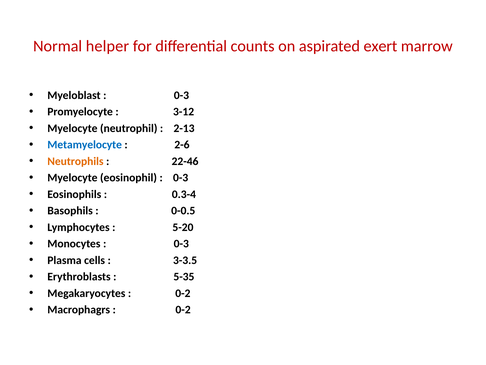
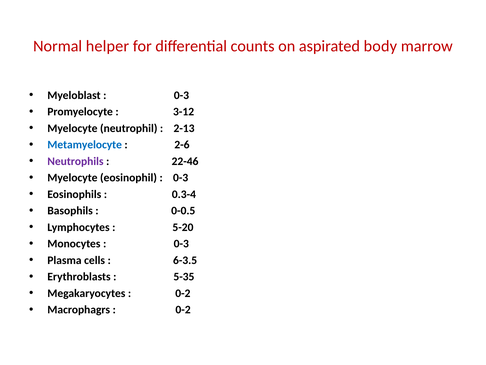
exert: exert -> body (380, 46)
Neutrophils colour: orange -> purple (75, 161)
3-3.5: 3-3.5 -> 6-3.5 (185, 260)
